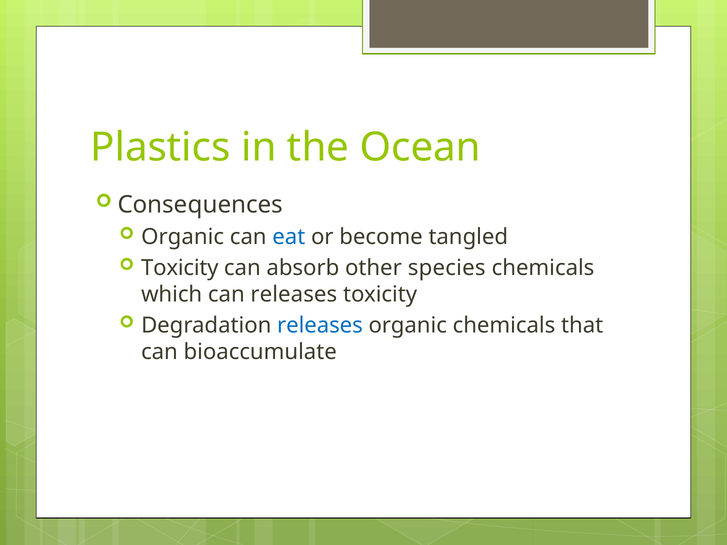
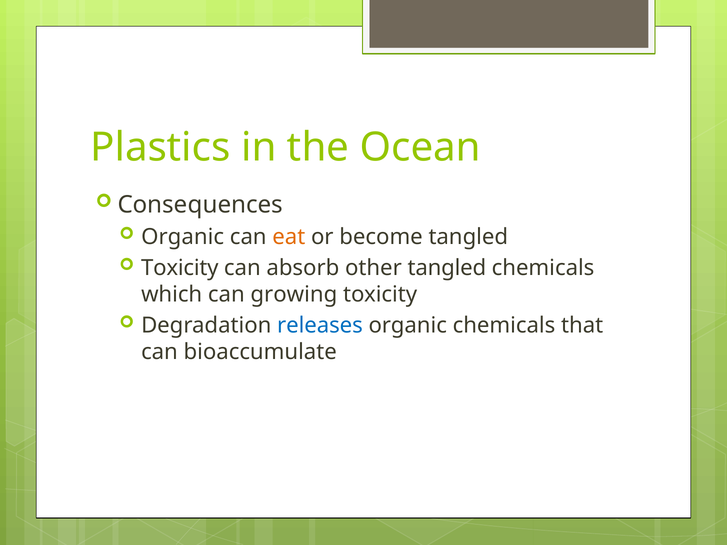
eat colour: blue -> orange (289, 237)
other species: species -> tangled (447, 268)
can releases: releases -> growing (294, 295)
